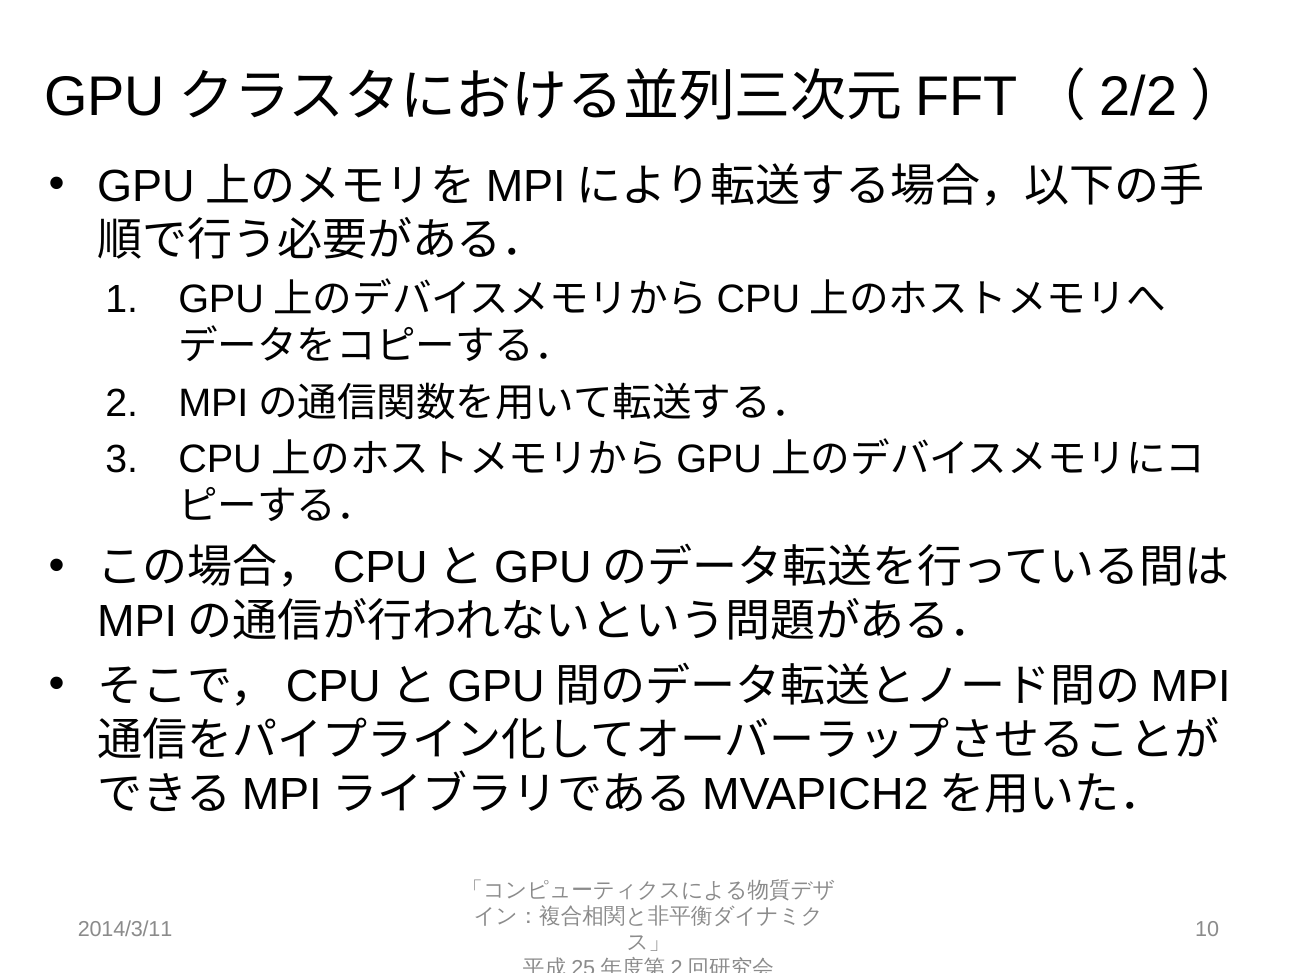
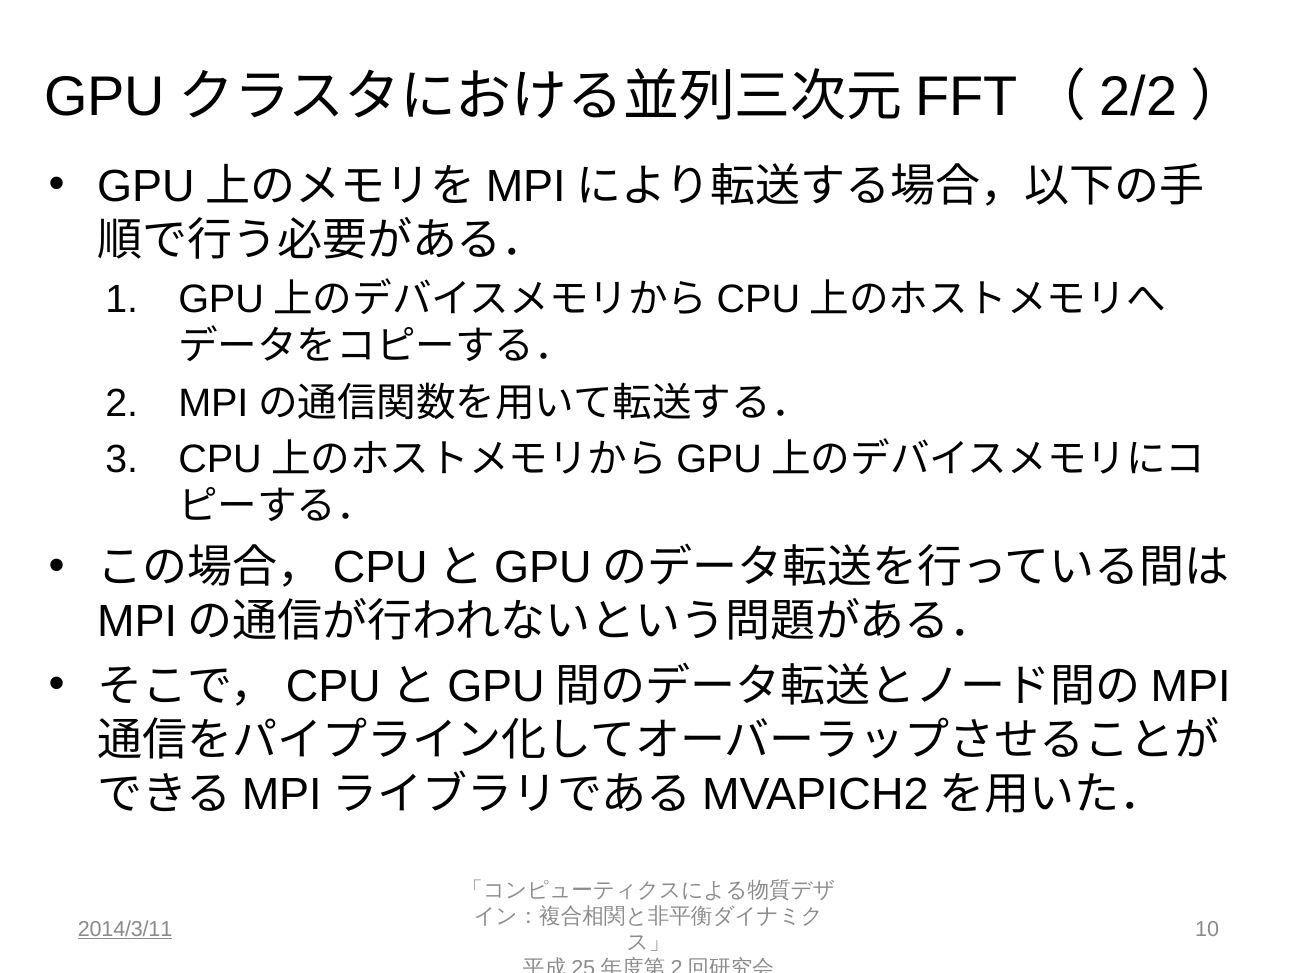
2014/3/11 underline: none -> present (125, 929)
